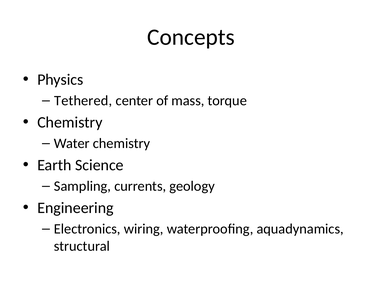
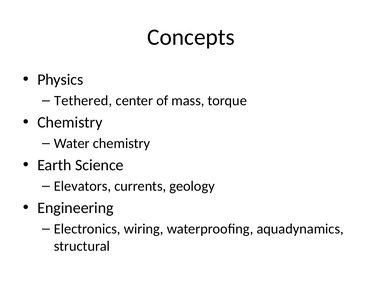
Sampling: Sampling -> Elevators (83, 186)
